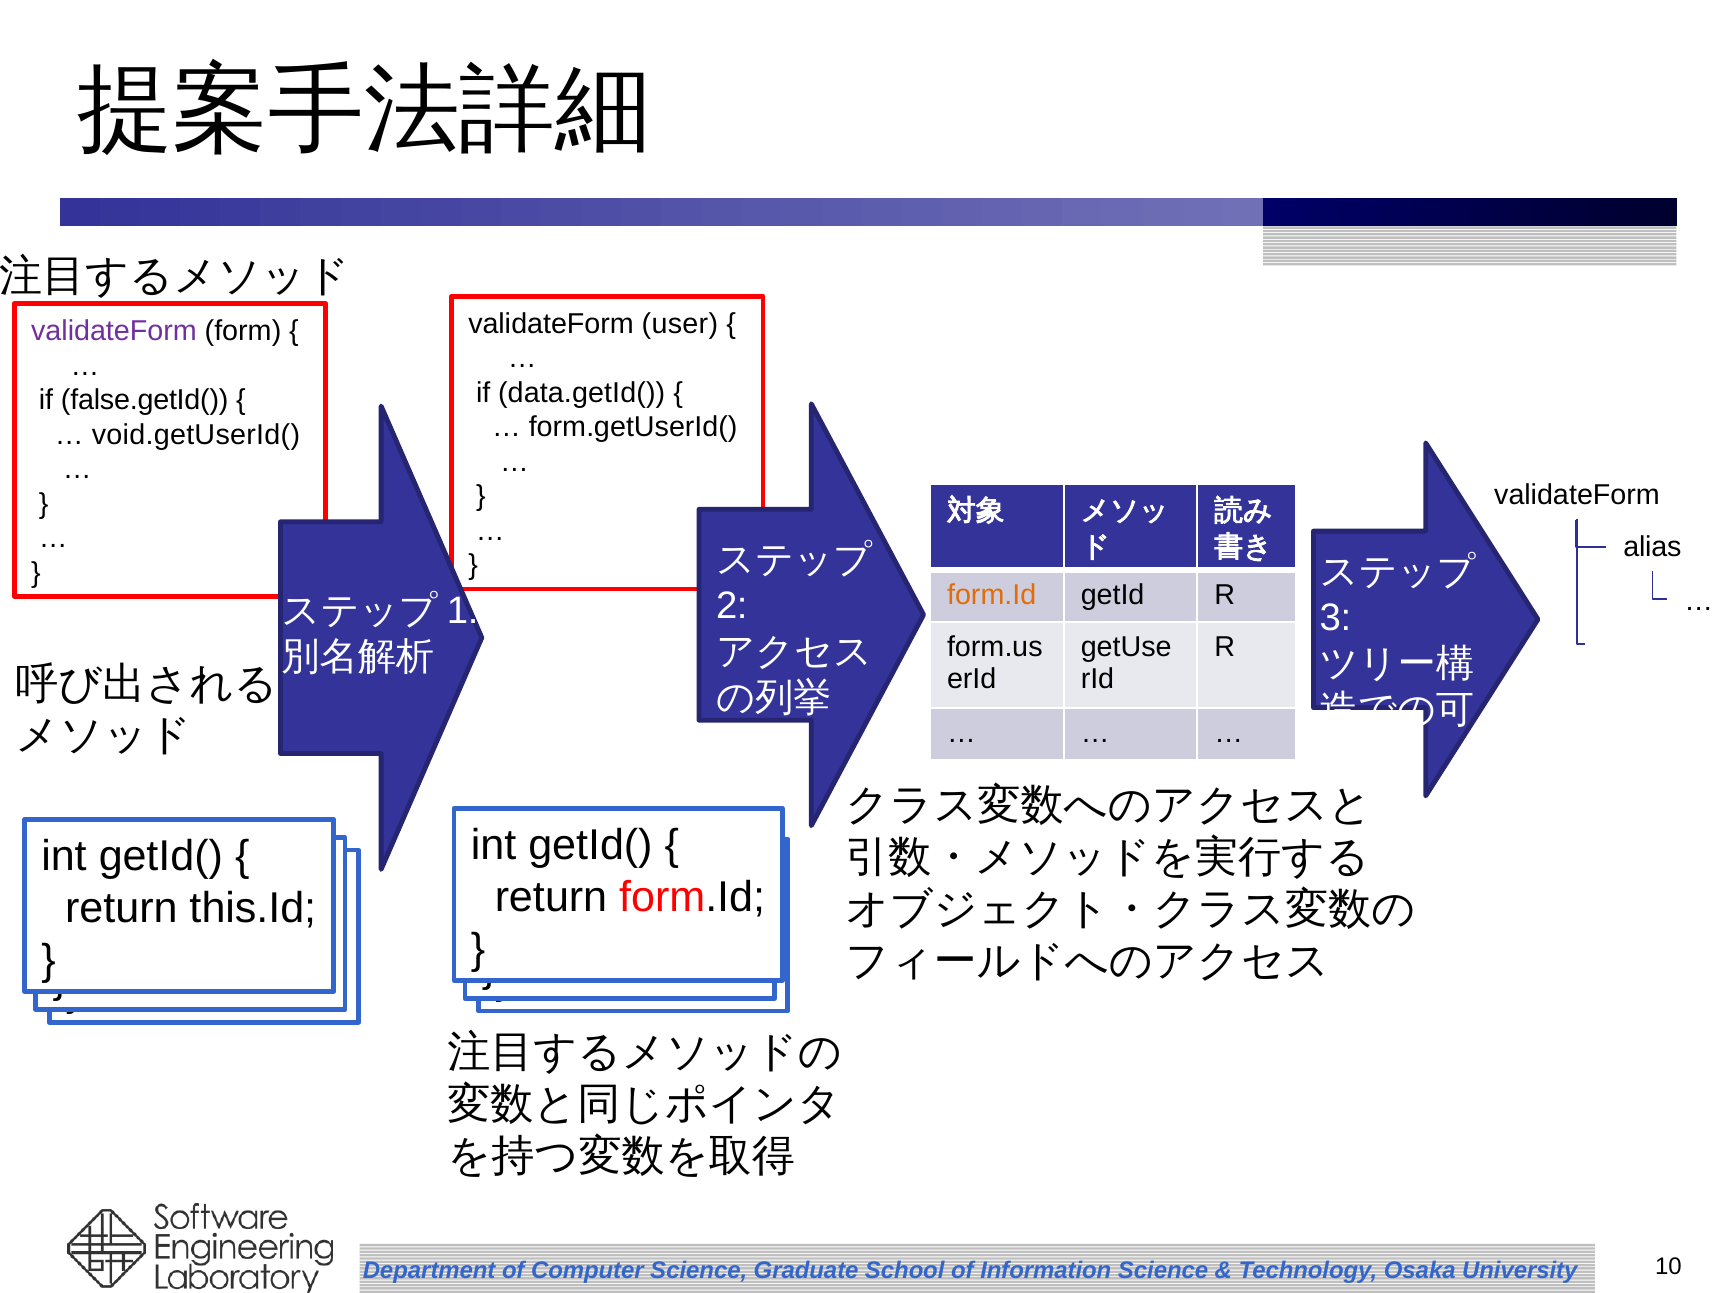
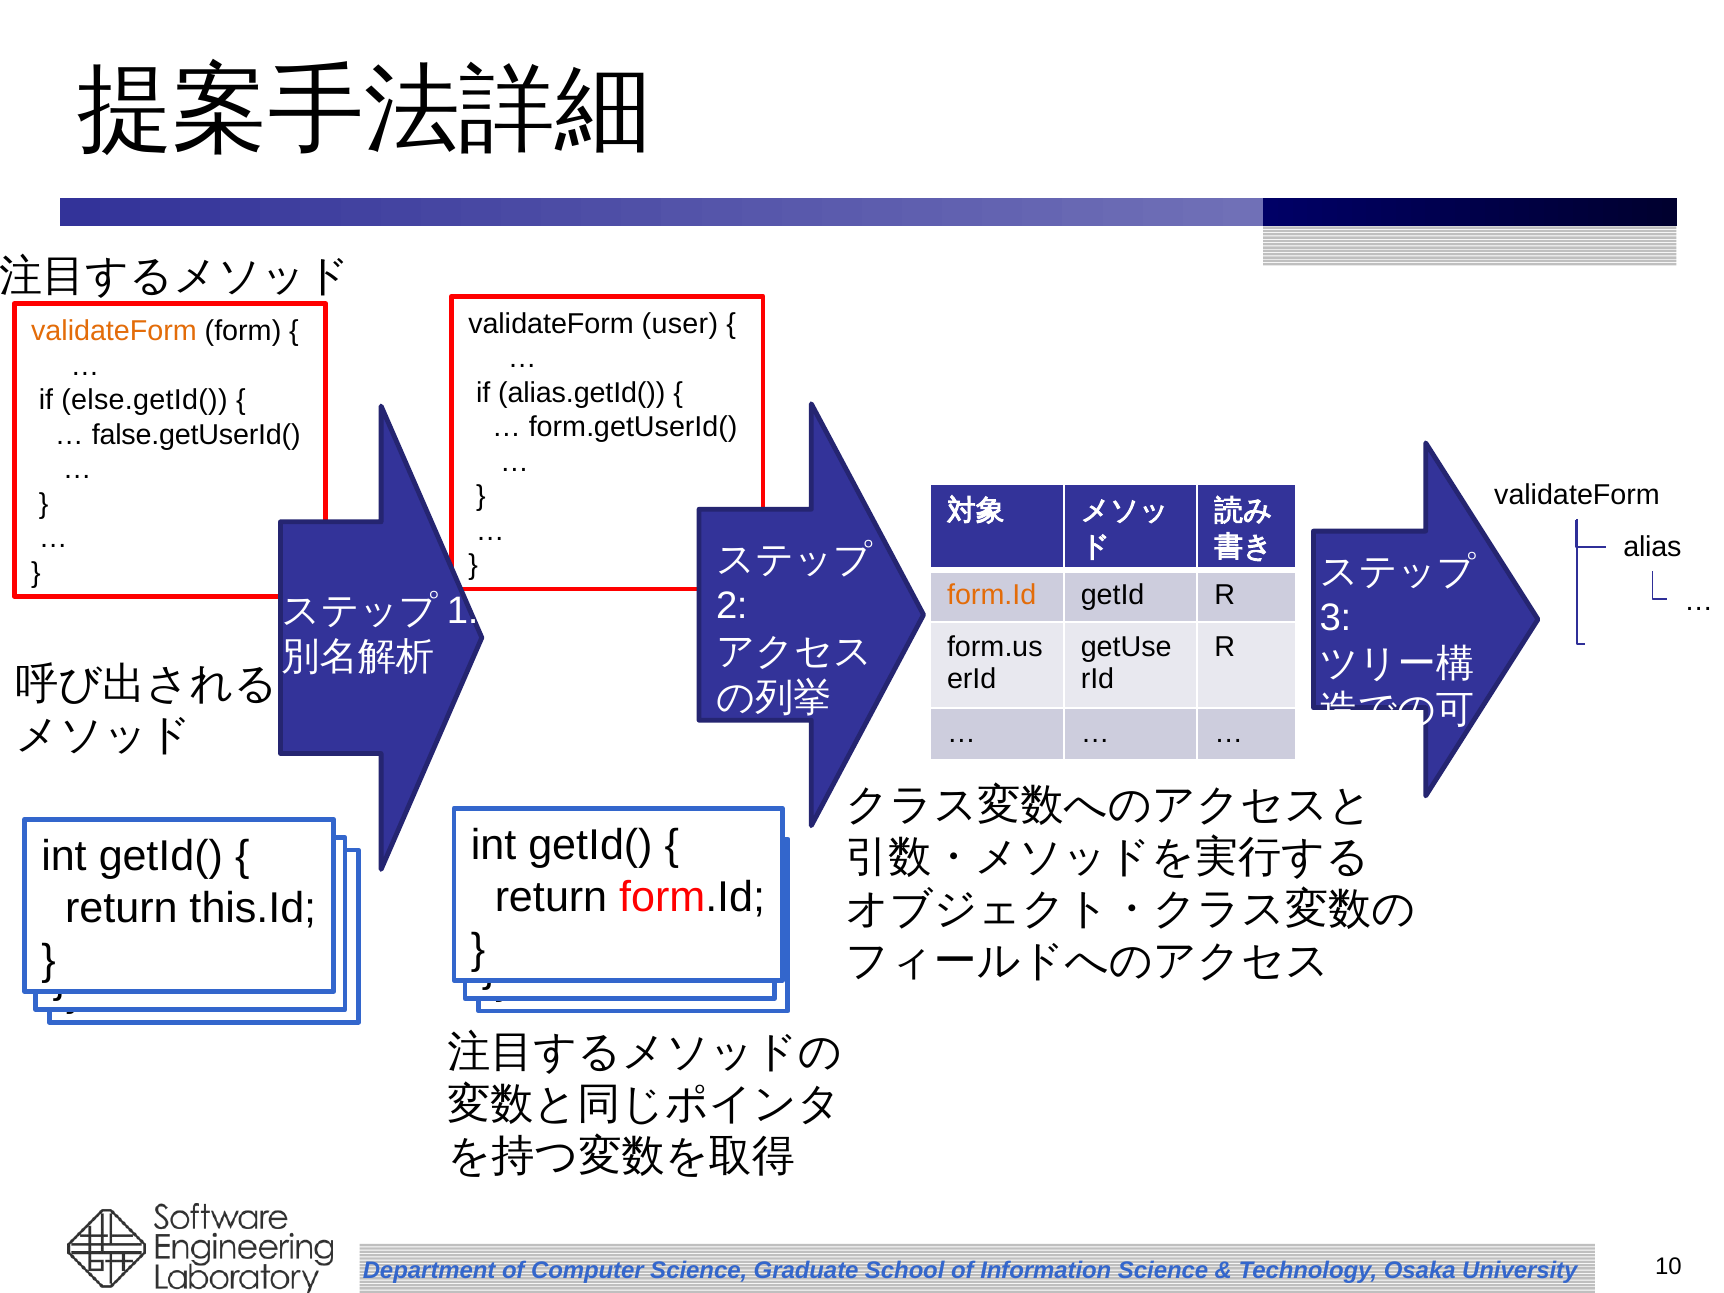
validateForm colour: purple -> orange (114, 331)
data.getId(: data.getId( -> alias.getId( (582, 393)
false.getId(: false.getId( -> else.getId( (144, 400)
void.getUserId(: void.getUserId( -> false.getUserId( (196, 435)
